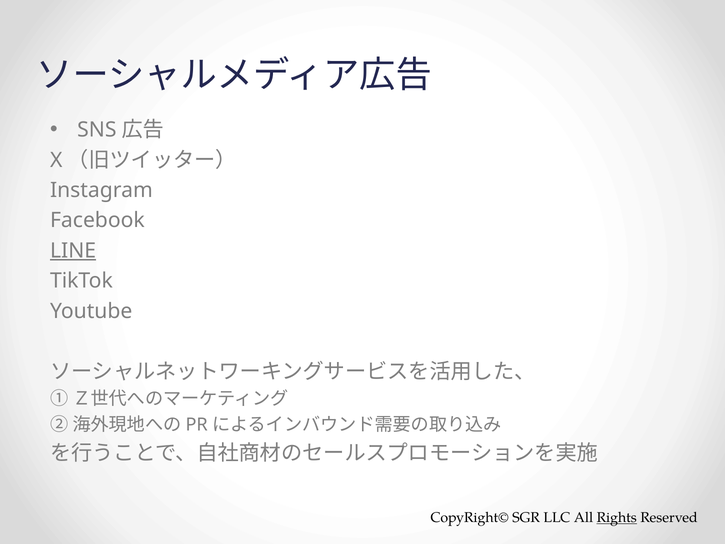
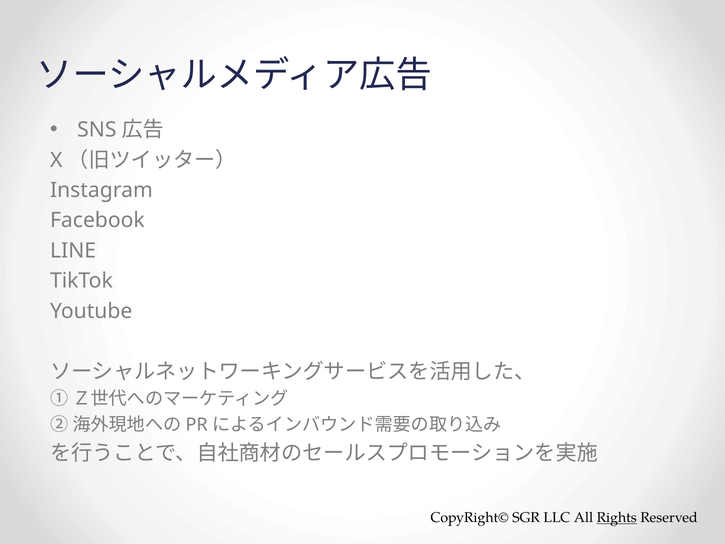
LINE underline: present -> none (73, 251)
